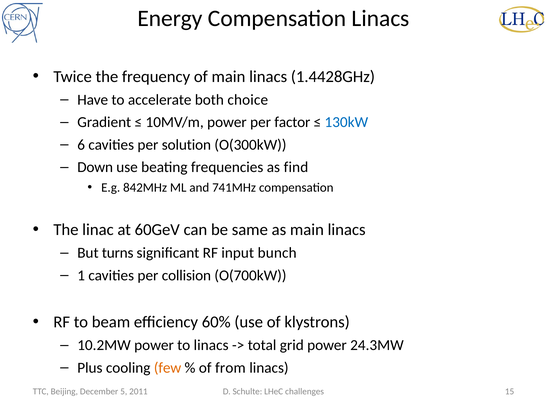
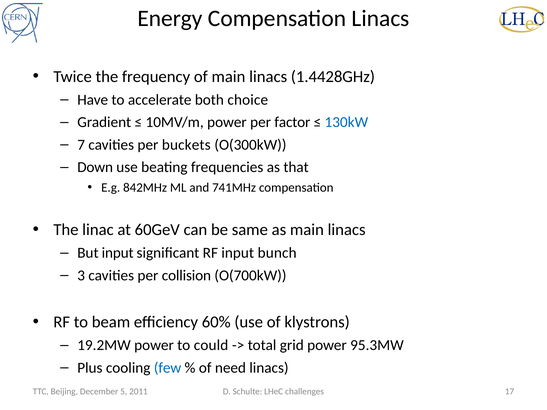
6: 6 -> 7 (81, 145)
solution: solution -> buckets (186, 145)
find: find -> that (296, 167)
But turns: turns -> input (118, 253)
1: 1 -> 3 (81, 276)
10.2MW: 10.2MW -> 19.2MW (104, 346)
to linacs: linacs -> could (211, 346)
24.3MW: 24.3MW -> 95.3MW (377, 346)
few colour: orange -> blue (168, 368)
from: from -> need (230, 368)
15: 15 -> 17 (510, 392)
